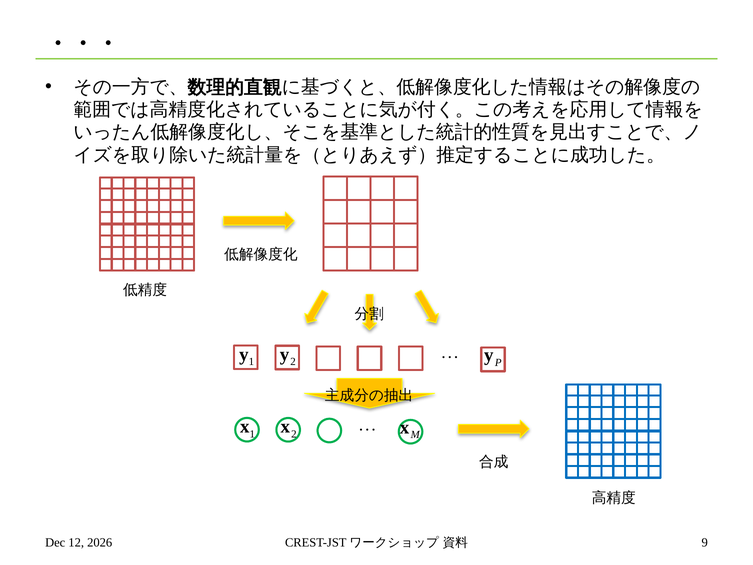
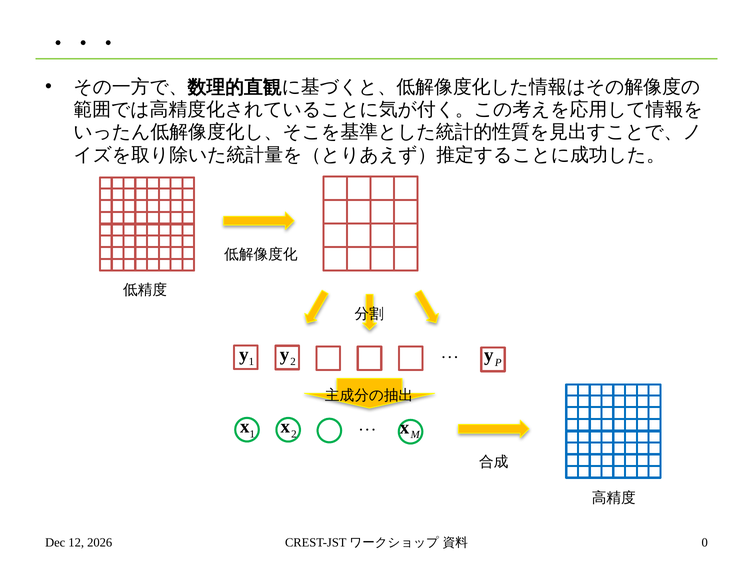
9: 9 -> 0 (705, 542)
